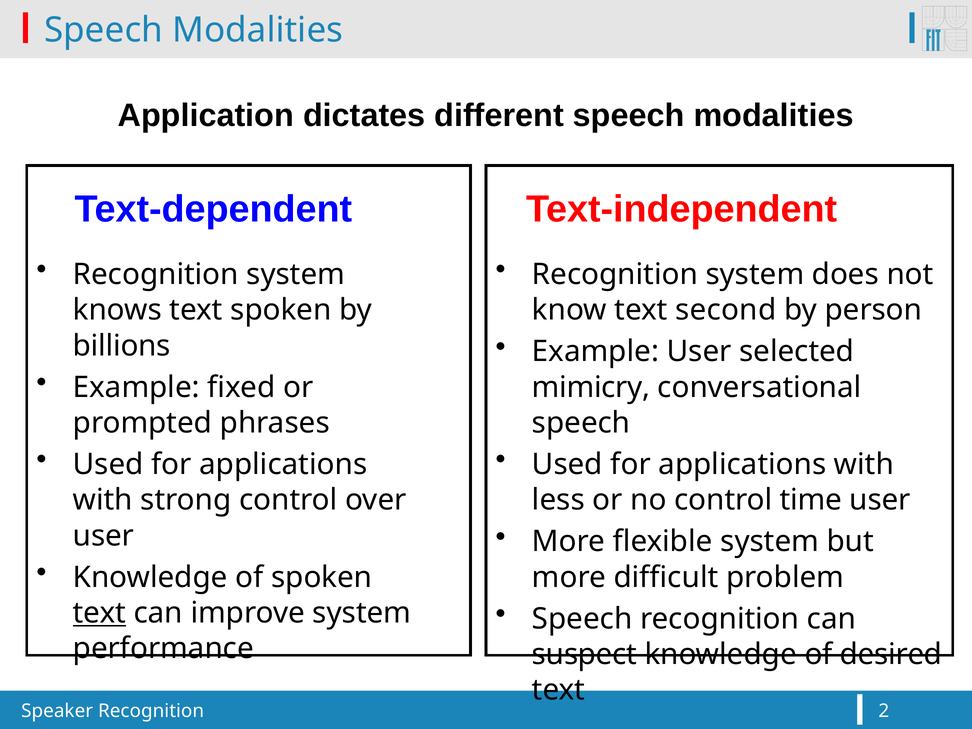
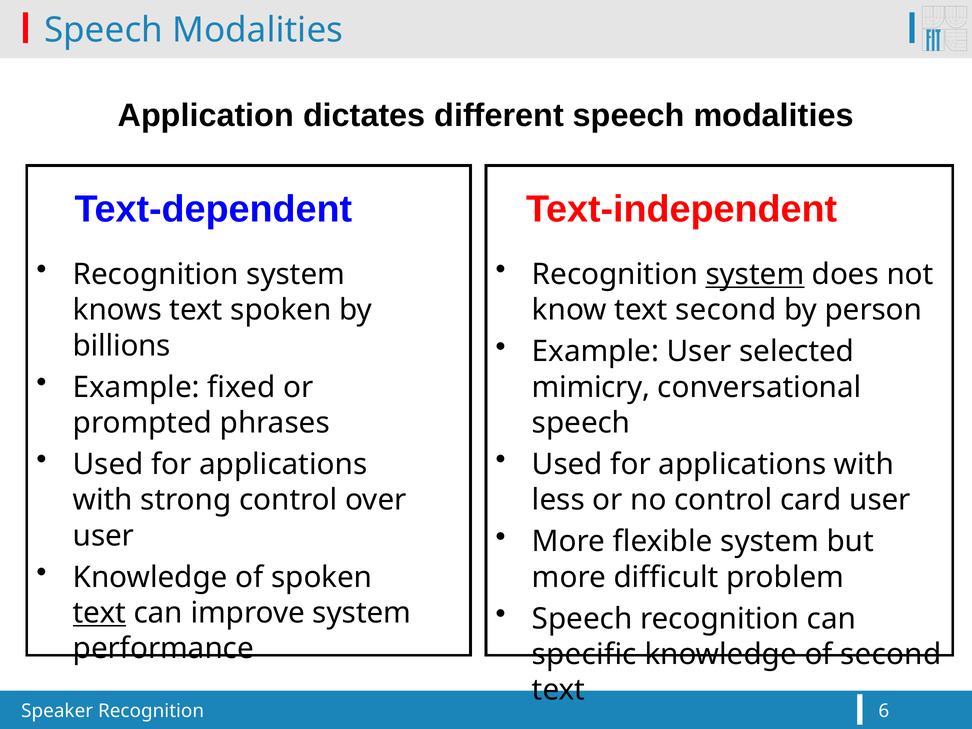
system underline: none -> present (755, 274)
time: time -> card (811, 500)
suspect: suspect -> specific (584, 654)
of desired: desired -> second (891, 654)
2: 2 -> 6 (884, 711)
